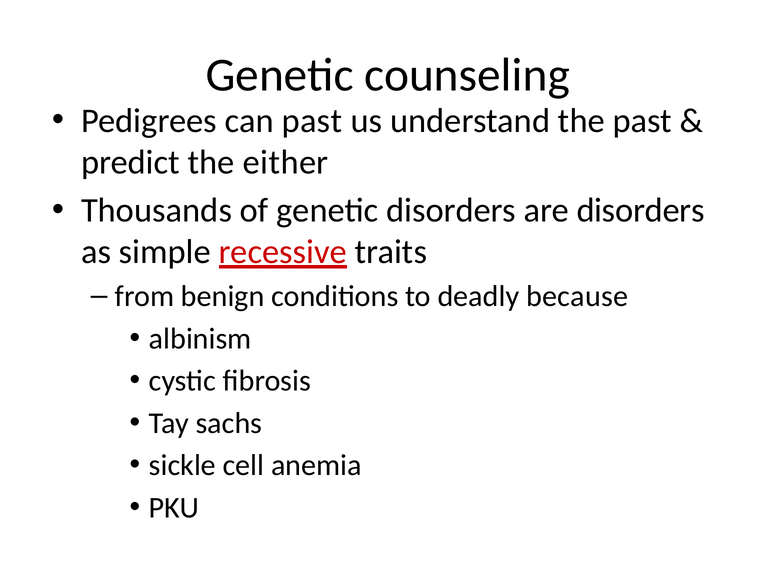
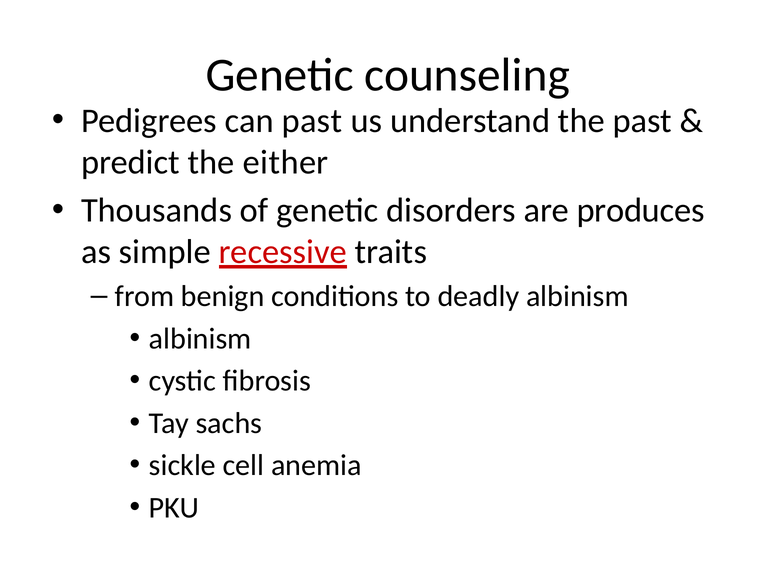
are disorders: disorders -> produces (641, 210)
deadly because: because -> albinism (577, 296)
